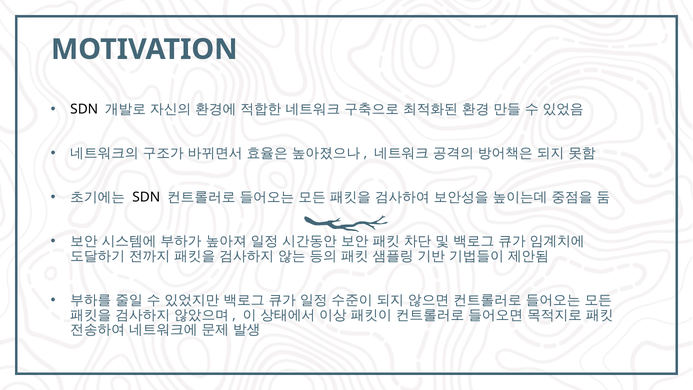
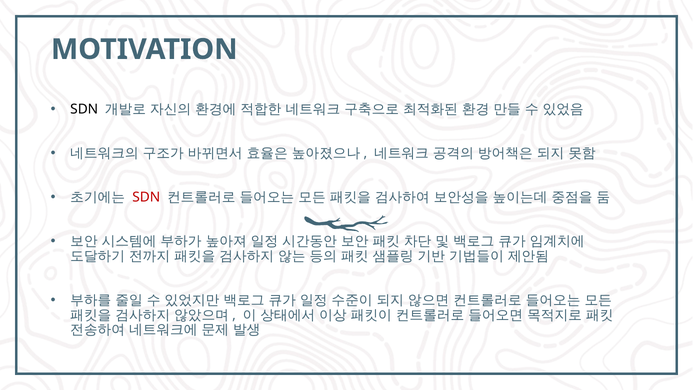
SDN colour: black -> red (146, 197)
